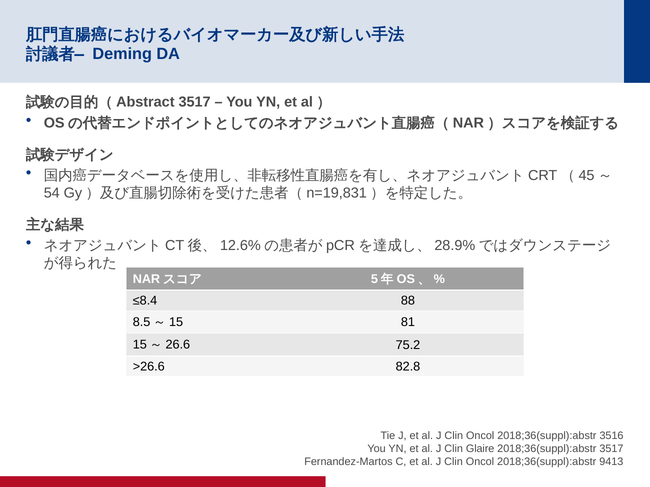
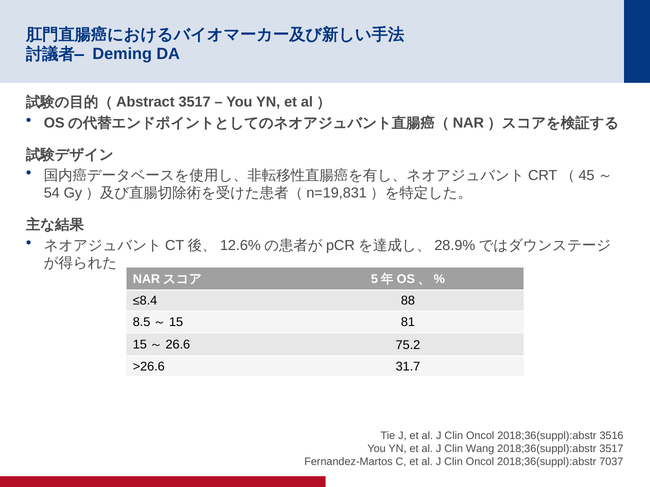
82.8: 82.8 -> 31.7 (408, 367)
Glaire: Glaire -> Wang (480, 449)
9413: 9413 -> 7037 (611, 462)
